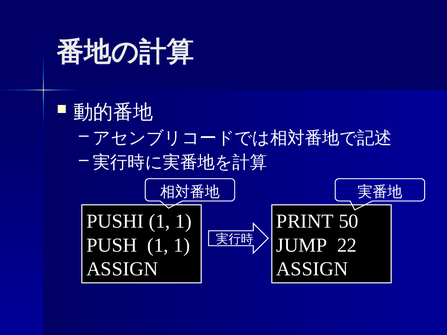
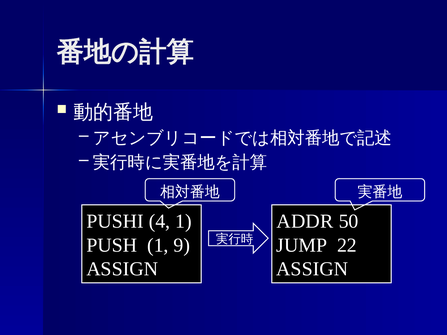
PUSHI 1: 1 -> 4 (159, 222)
PRINT: PRINT -> ADDR (305, 222)
PUSH 1 1: 1 -> 9 (182, 245)
